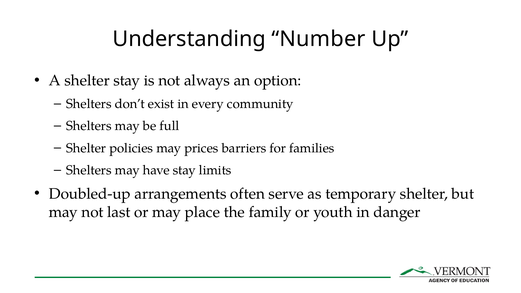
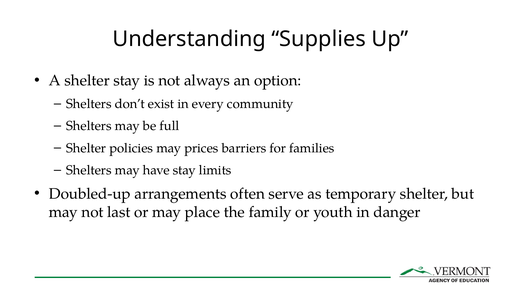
Number: Number -> Supplies (319, 39)
